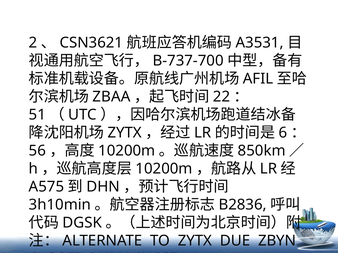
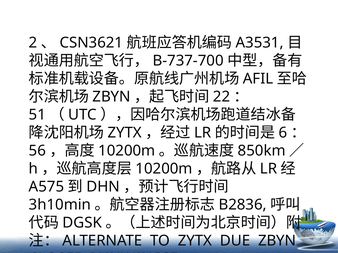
ZBAA: ZBAA -> ZBYN (112, 97)
